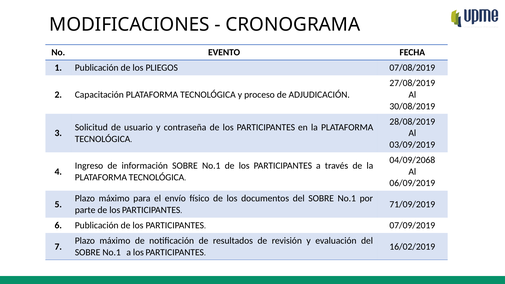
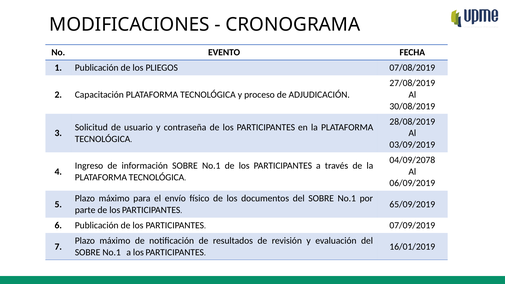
04/09/2068: 04/09/2068 -> 04/09/2078 (412, 160)
71/09/2019: 71/09/2019 -> 65/09/2019 (412, 204)
16/02/2019: 16/02/2019 -> 16/01/2019 (412, 247)
